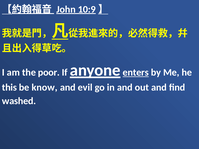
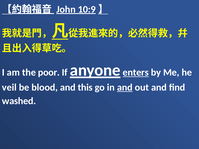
this: this -> veil (9, 87)
know: know -> blood (45, 87)
evil: evil -> this (85, 87)
and underline: none -> present (125, 87)
